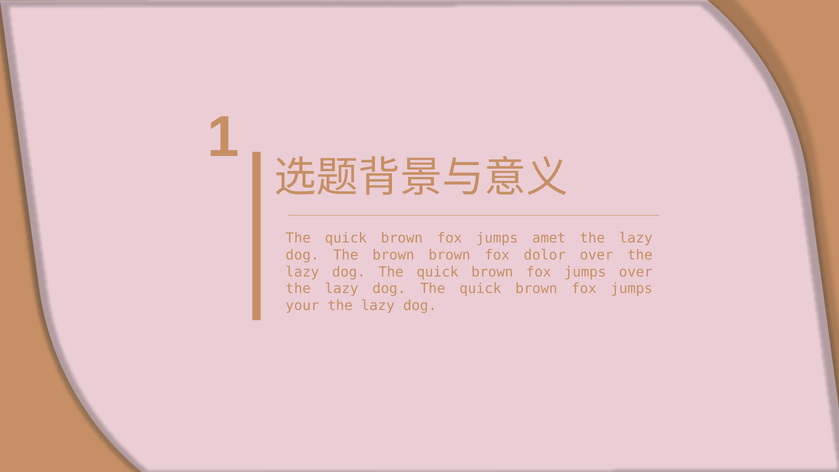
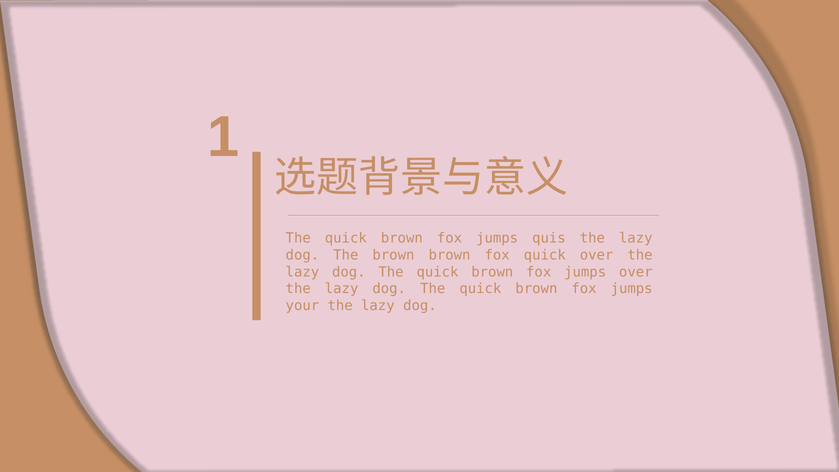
amet: amet -> quis (549, 238)
fox dolor: dolor -> quick (545, 255)
